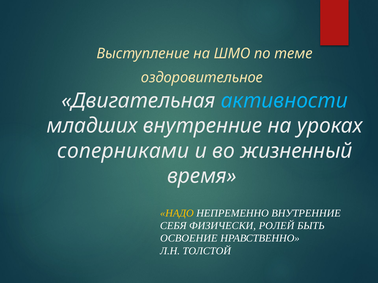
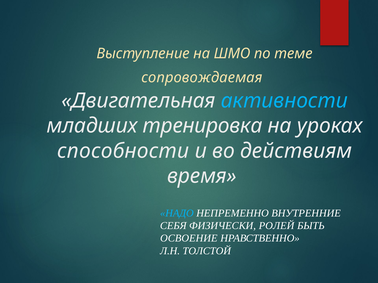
оздоровительное: оздоровительное -> сопровождаемая (202, 78)
младших внутренние: внутренние -> тренировка (203, 126)
соперниками: соперниками -> способности (123, 151)
жизненный: жизненный -> действиям (296, 151)
НАДО colour: yellow -> light blue (177, 213)
